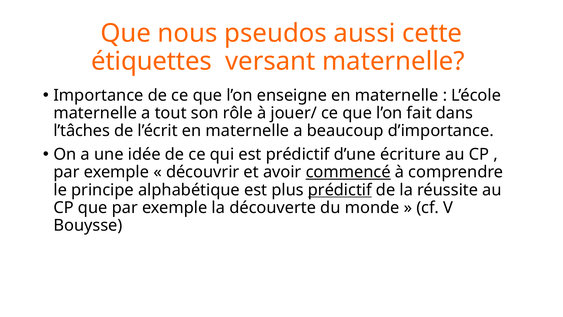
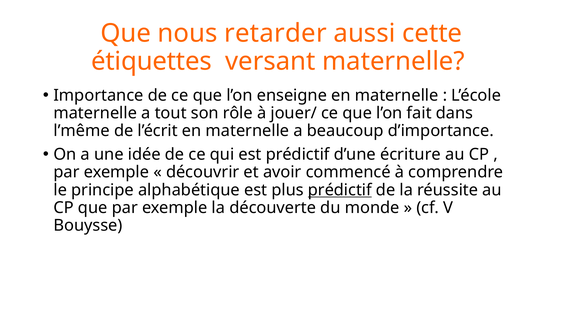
pseudos: pseudos -> retarder (275, 33)
l’tâches: l’tâches -> l’même (82, 131)
commencé underline: present -> none (348, 172)
